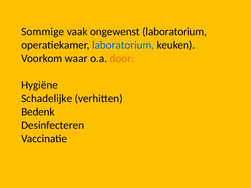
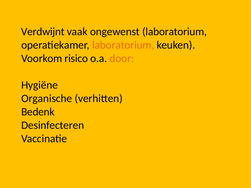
Sommige: Sommige -> Verdwijnt (43, 32)
laboratorium colour: blue -> orange (123, 45)
waar: waar -> risico (76, 58)
Schadelijke: Schadelijke -> Organische (47, 99)
